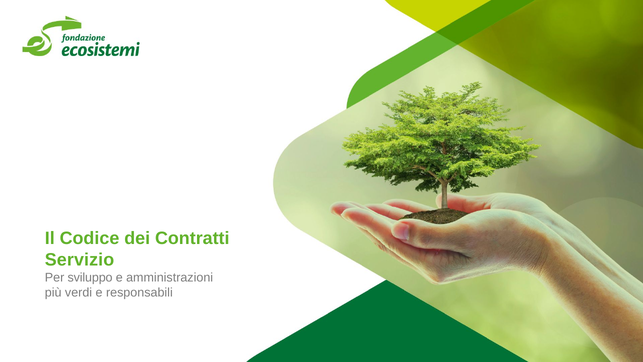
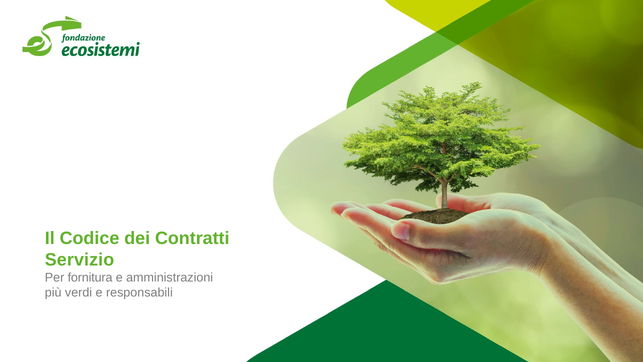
sviluppo: sviluppo -> fornitura (90, 277)
